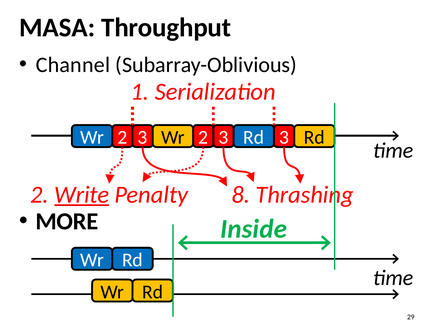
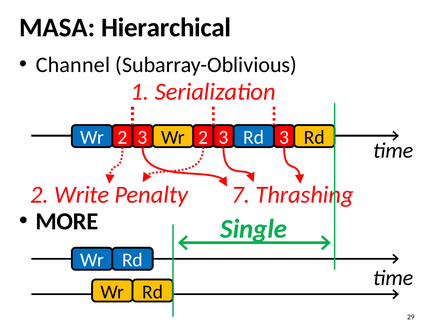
Throughput: Throughput -> Hierarchical (166, 28)
Write underline: present -> none (82, 195)
8: 8 -> 7 (241, 195)
Inside: Inside -> Single (254, 229)
